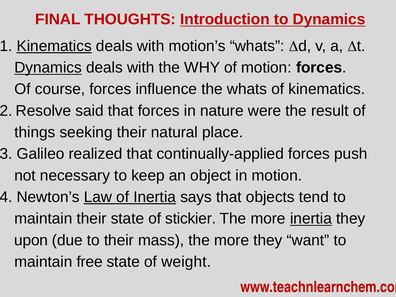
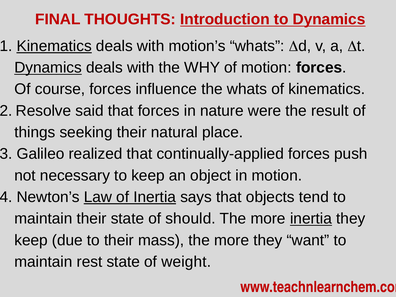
stickier: stickier -> should (191, 219)
upon: upon -> keep (31, 240)
free: free -> rest (89, 262)
